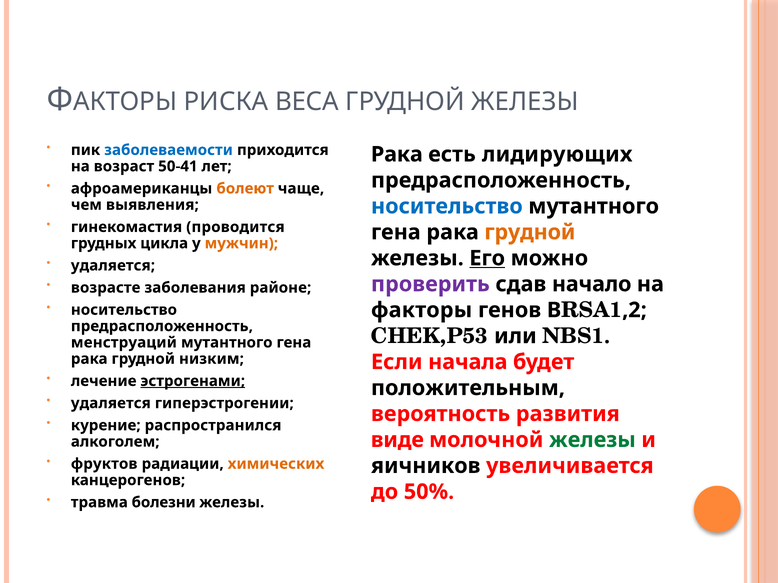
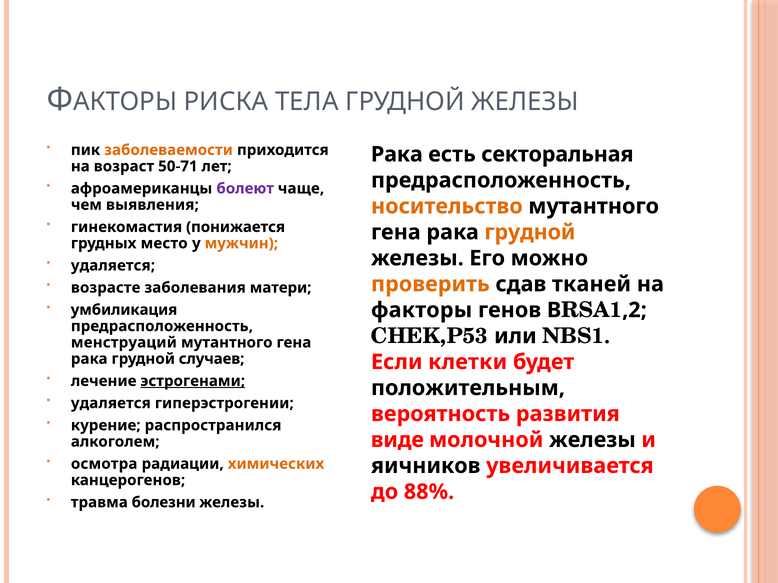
ВЕСА: ВЕСА -> ТЕЛА (307, 102)
заболеваемости colour: blue -> orange (169, 150)
лидирующих: лидирующих -> секторальная (557, 154)
50-41: 50-41 -> 50-71 (178, 166)
болеют colour: orange -> purple (245, 189)
носительство colour: blue -> orange (447, 206)
проводится: проводится -> понижается (236, 227)
цикла: цикла -> место (164, 244)
Его underline: present -> none (487, 258)
районе: районе -> матери (281, 288)
проверить colour: purple -> orange (430, 284)
начало: начало -> тканей (592, 284)
носительство: носительство -> умбиликация (124, 310)
низким: низким -> случаев (212, 359)
начала: начала -> клетки (468, 362)
железы colour: green -> black (592, 440)
фруктов: фруктов -> осмотра (104, 464)
50%: 50% -> 88% (429, 492)
